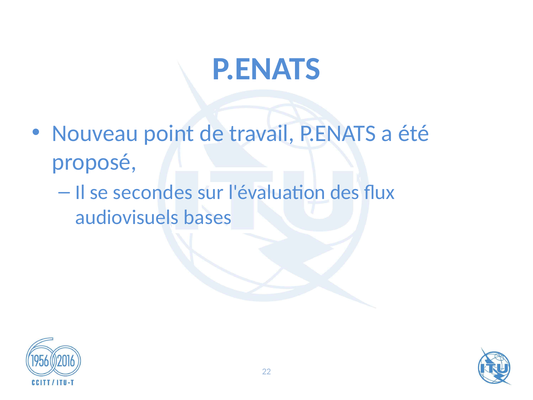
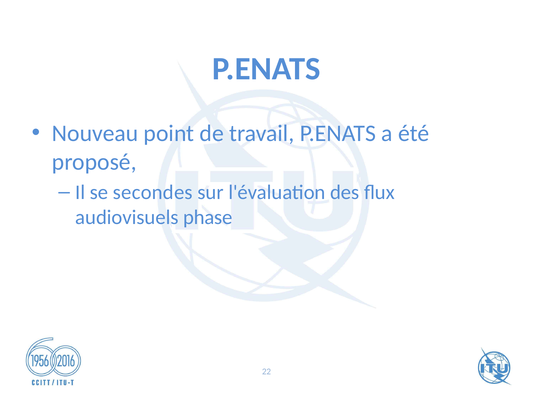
bases: bases -> phase (208, 217)
